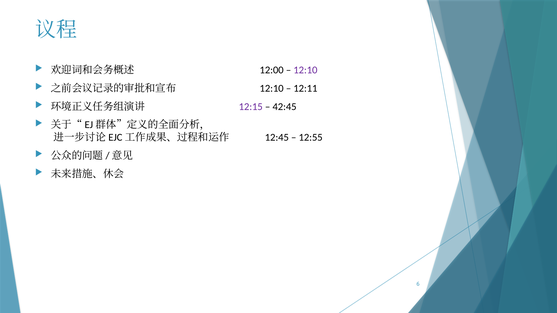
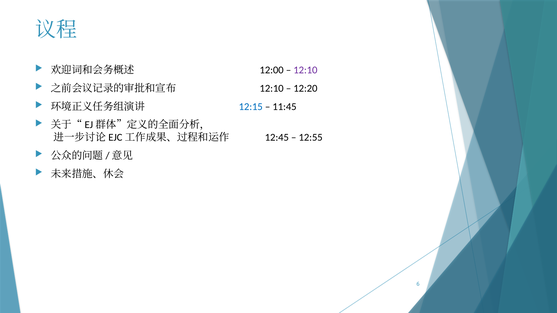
12:11: 12:11 -> 12:20 (305, 88)
12:15 colour: purple -> blue (251, 107)
42:45: 42:45 -> 11:45 (285, 107)
